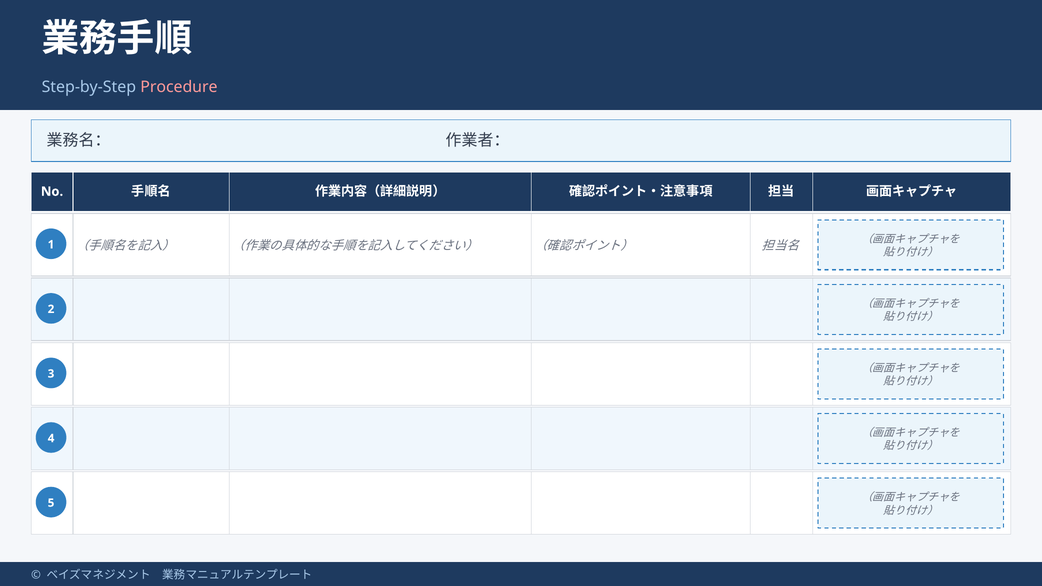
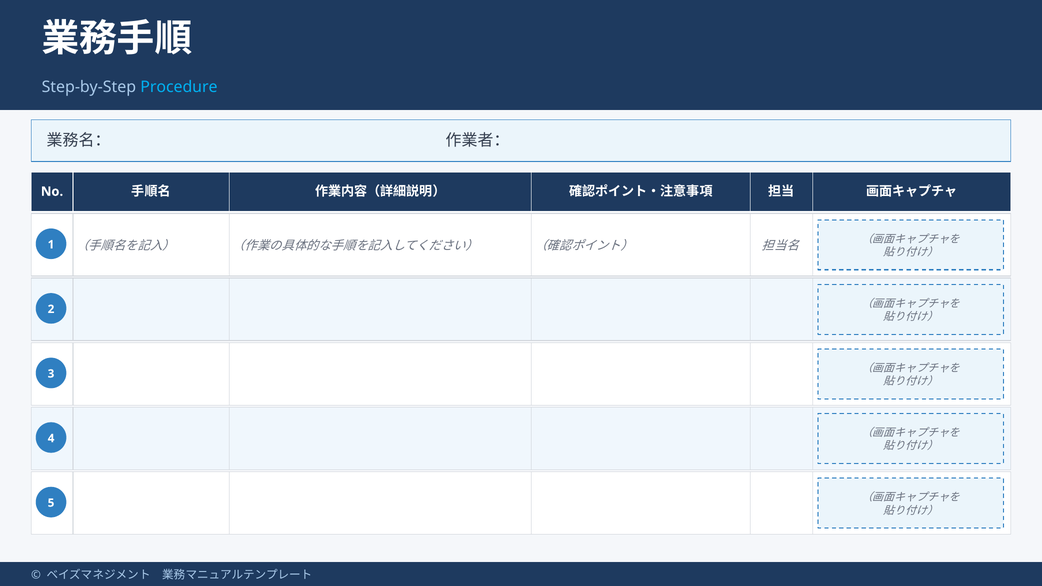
Procedure colour: pink -> light blue (179, 87)
